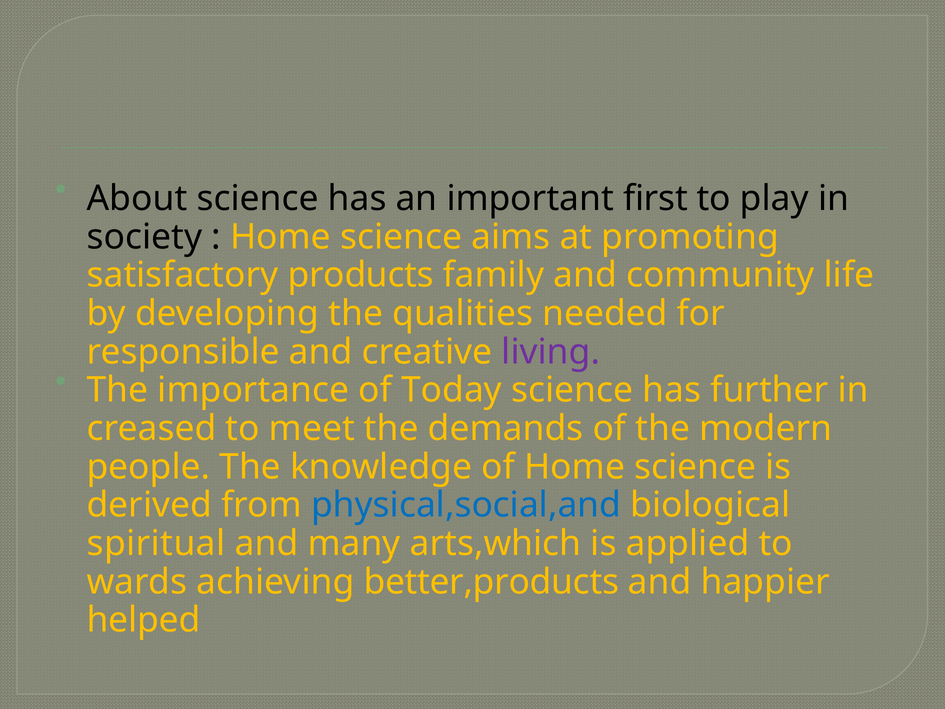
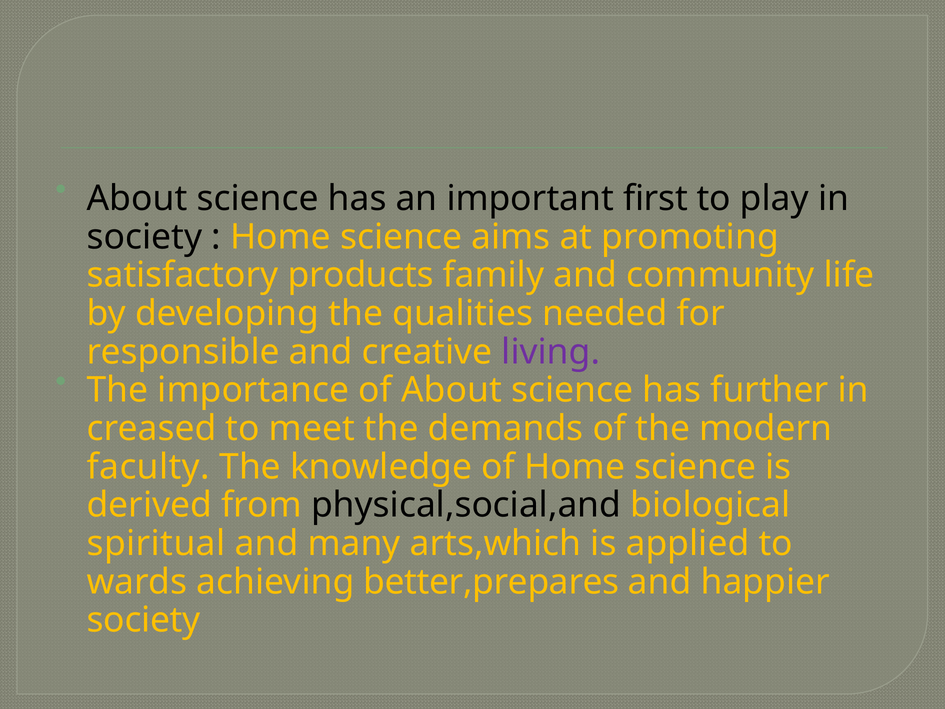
of Today: Today -> About (452, 390)
people: people -> faculty (148, 467)
physical,social,and colour: blue -> black (466, 505)
better,products: better,products -> better,prepares (491, 582)
helped: helped -> society (144, 620)
